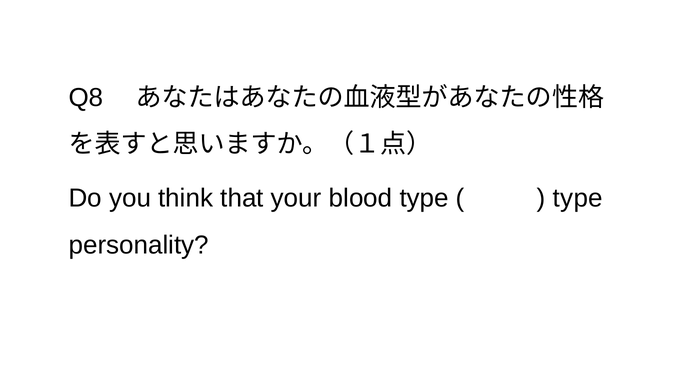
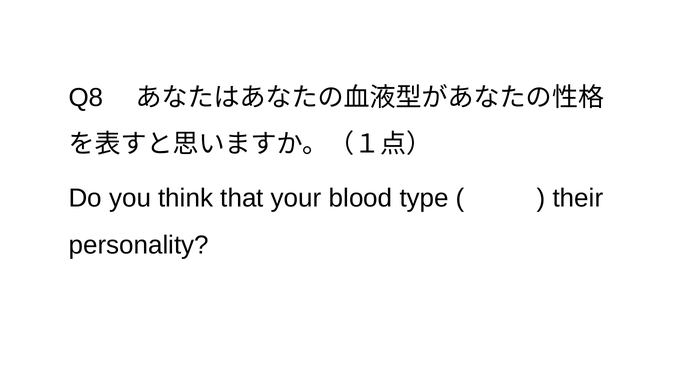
type: type -> their (578, 199)
